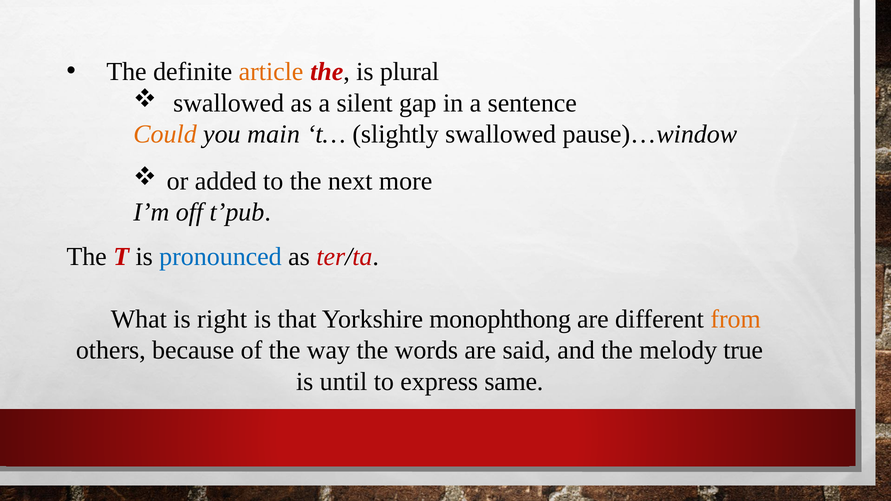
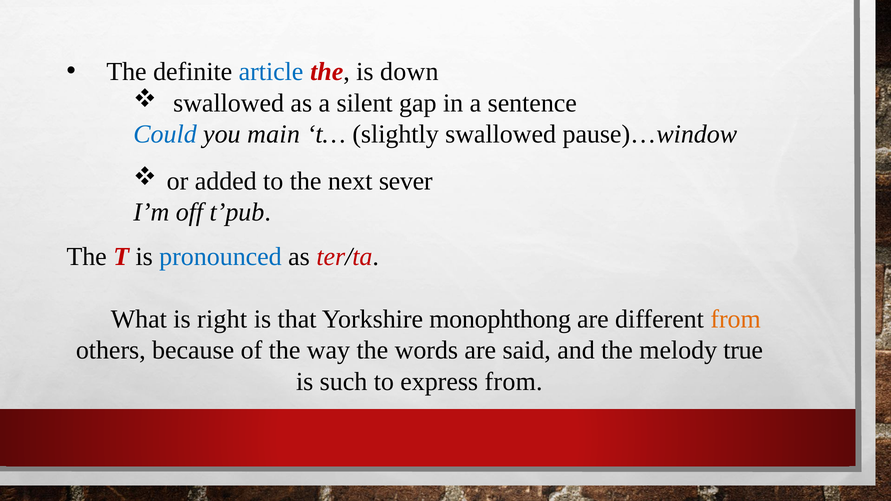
article colour: orange -> blue (271, 72)
plural: plural -> down (409, 72)
Could colour: orange -> blue (165, 134)
more: more -> sever (406, 181)
until: until -> such (344, 382)
express same: same -> from (514, 382)
